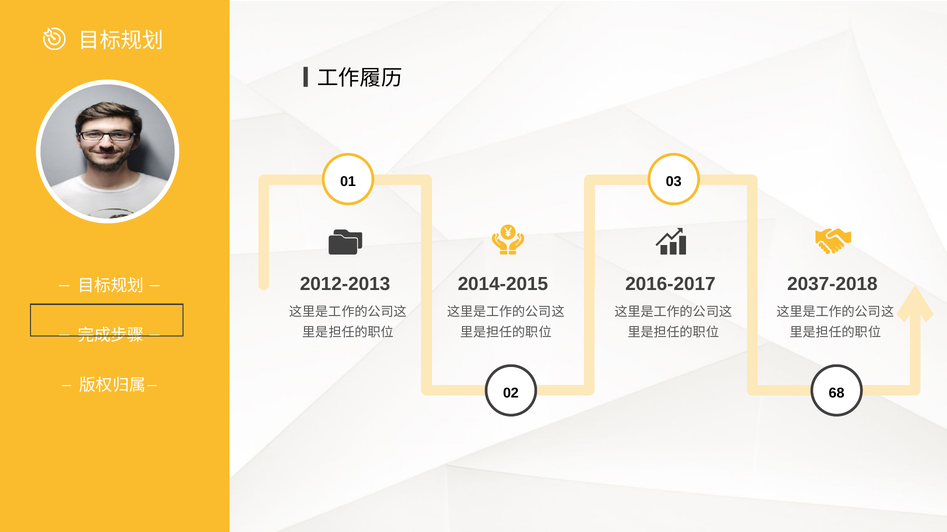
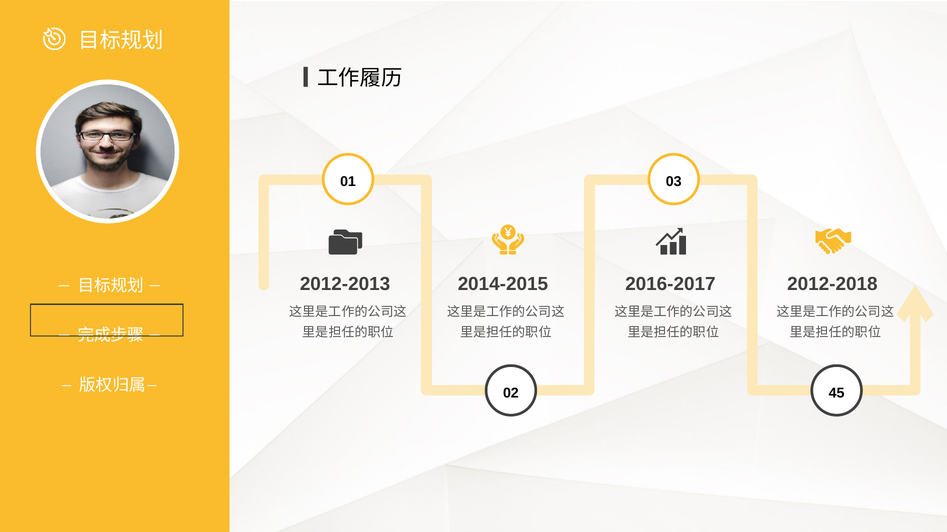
2037-2018: 2037-2018 -> 2012-2018 (832, 284)
68: 68 -> 45 (837, 394)
